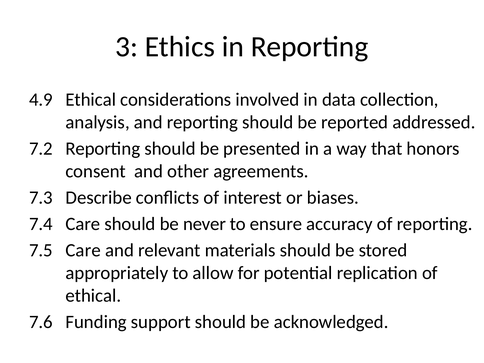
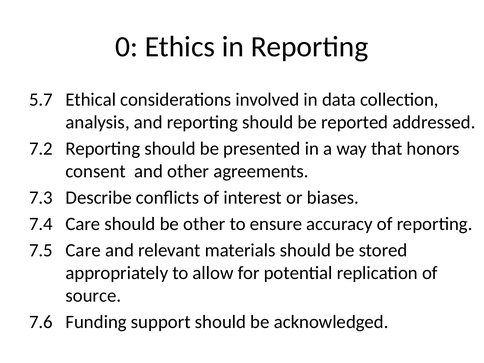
3: 3 -> 0 (127, 47)
4.9: 4.9 -> 5.7 (41, 100)
be never: never -> other (204, 224)
ethical: ethical -> source (93, 296)
